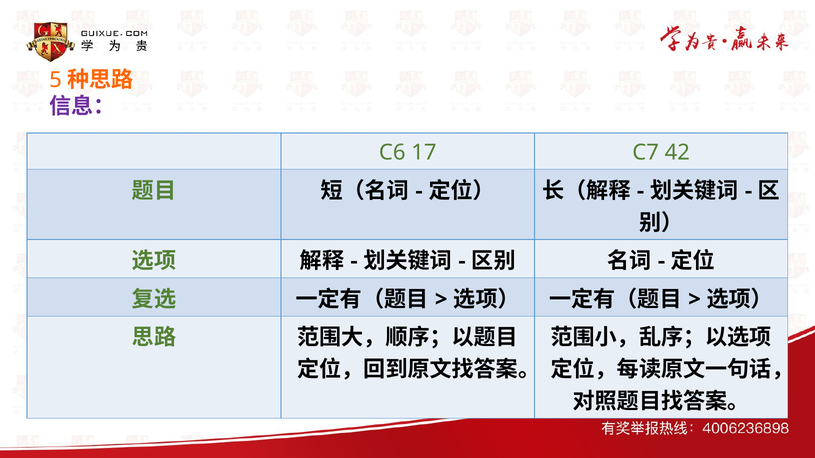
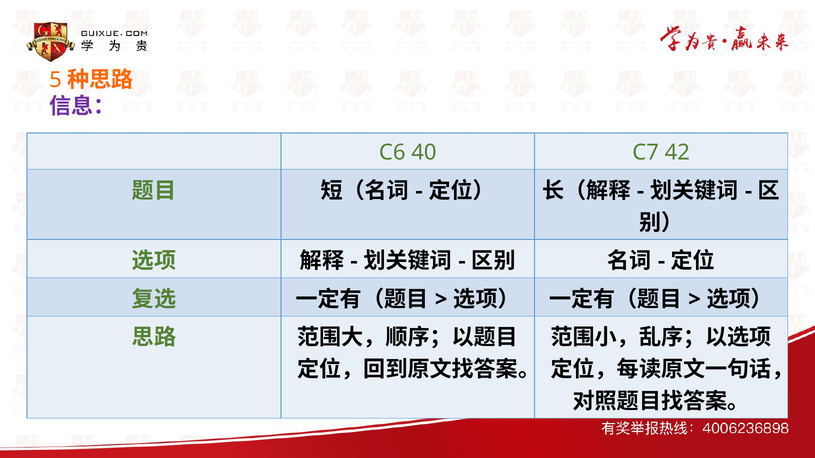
17: 17 -> 40 (424, 153)
